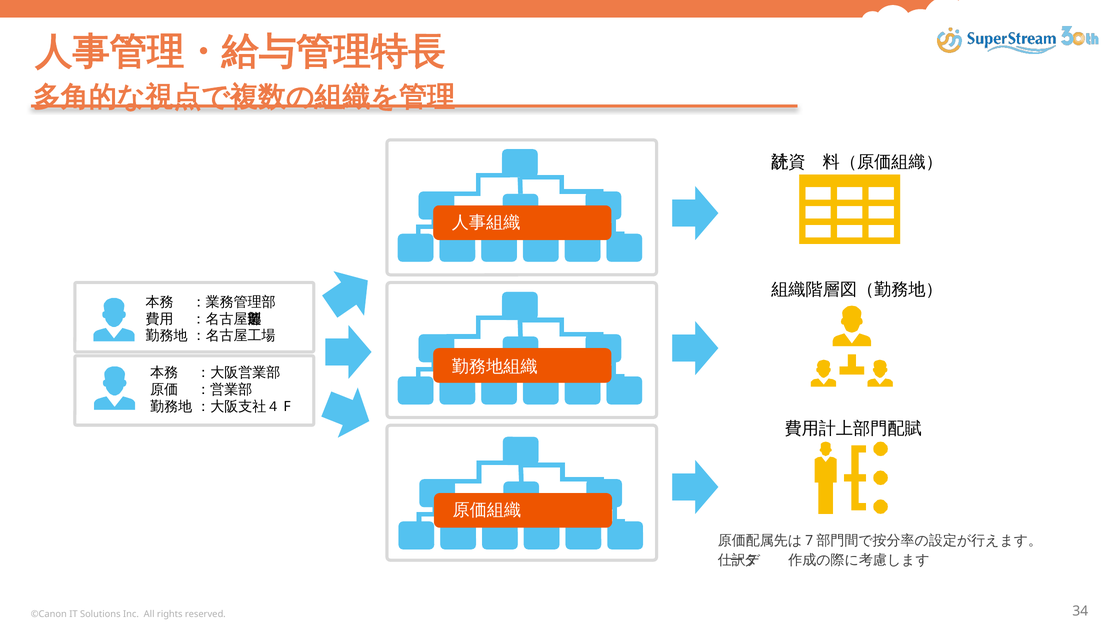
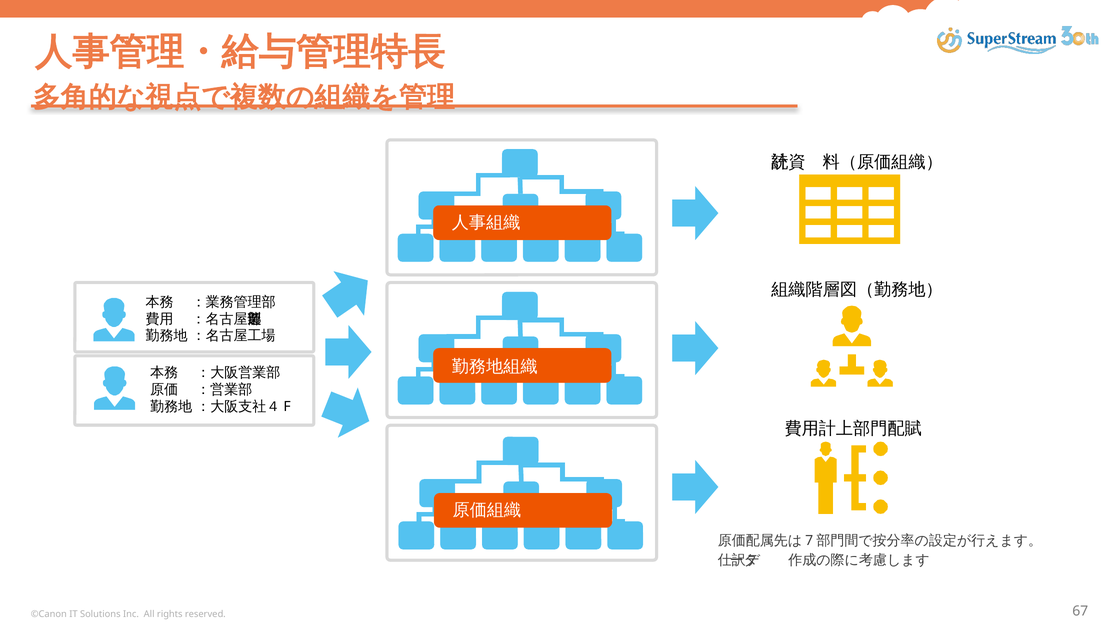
34: 34 -> 67 (1080, 610)
